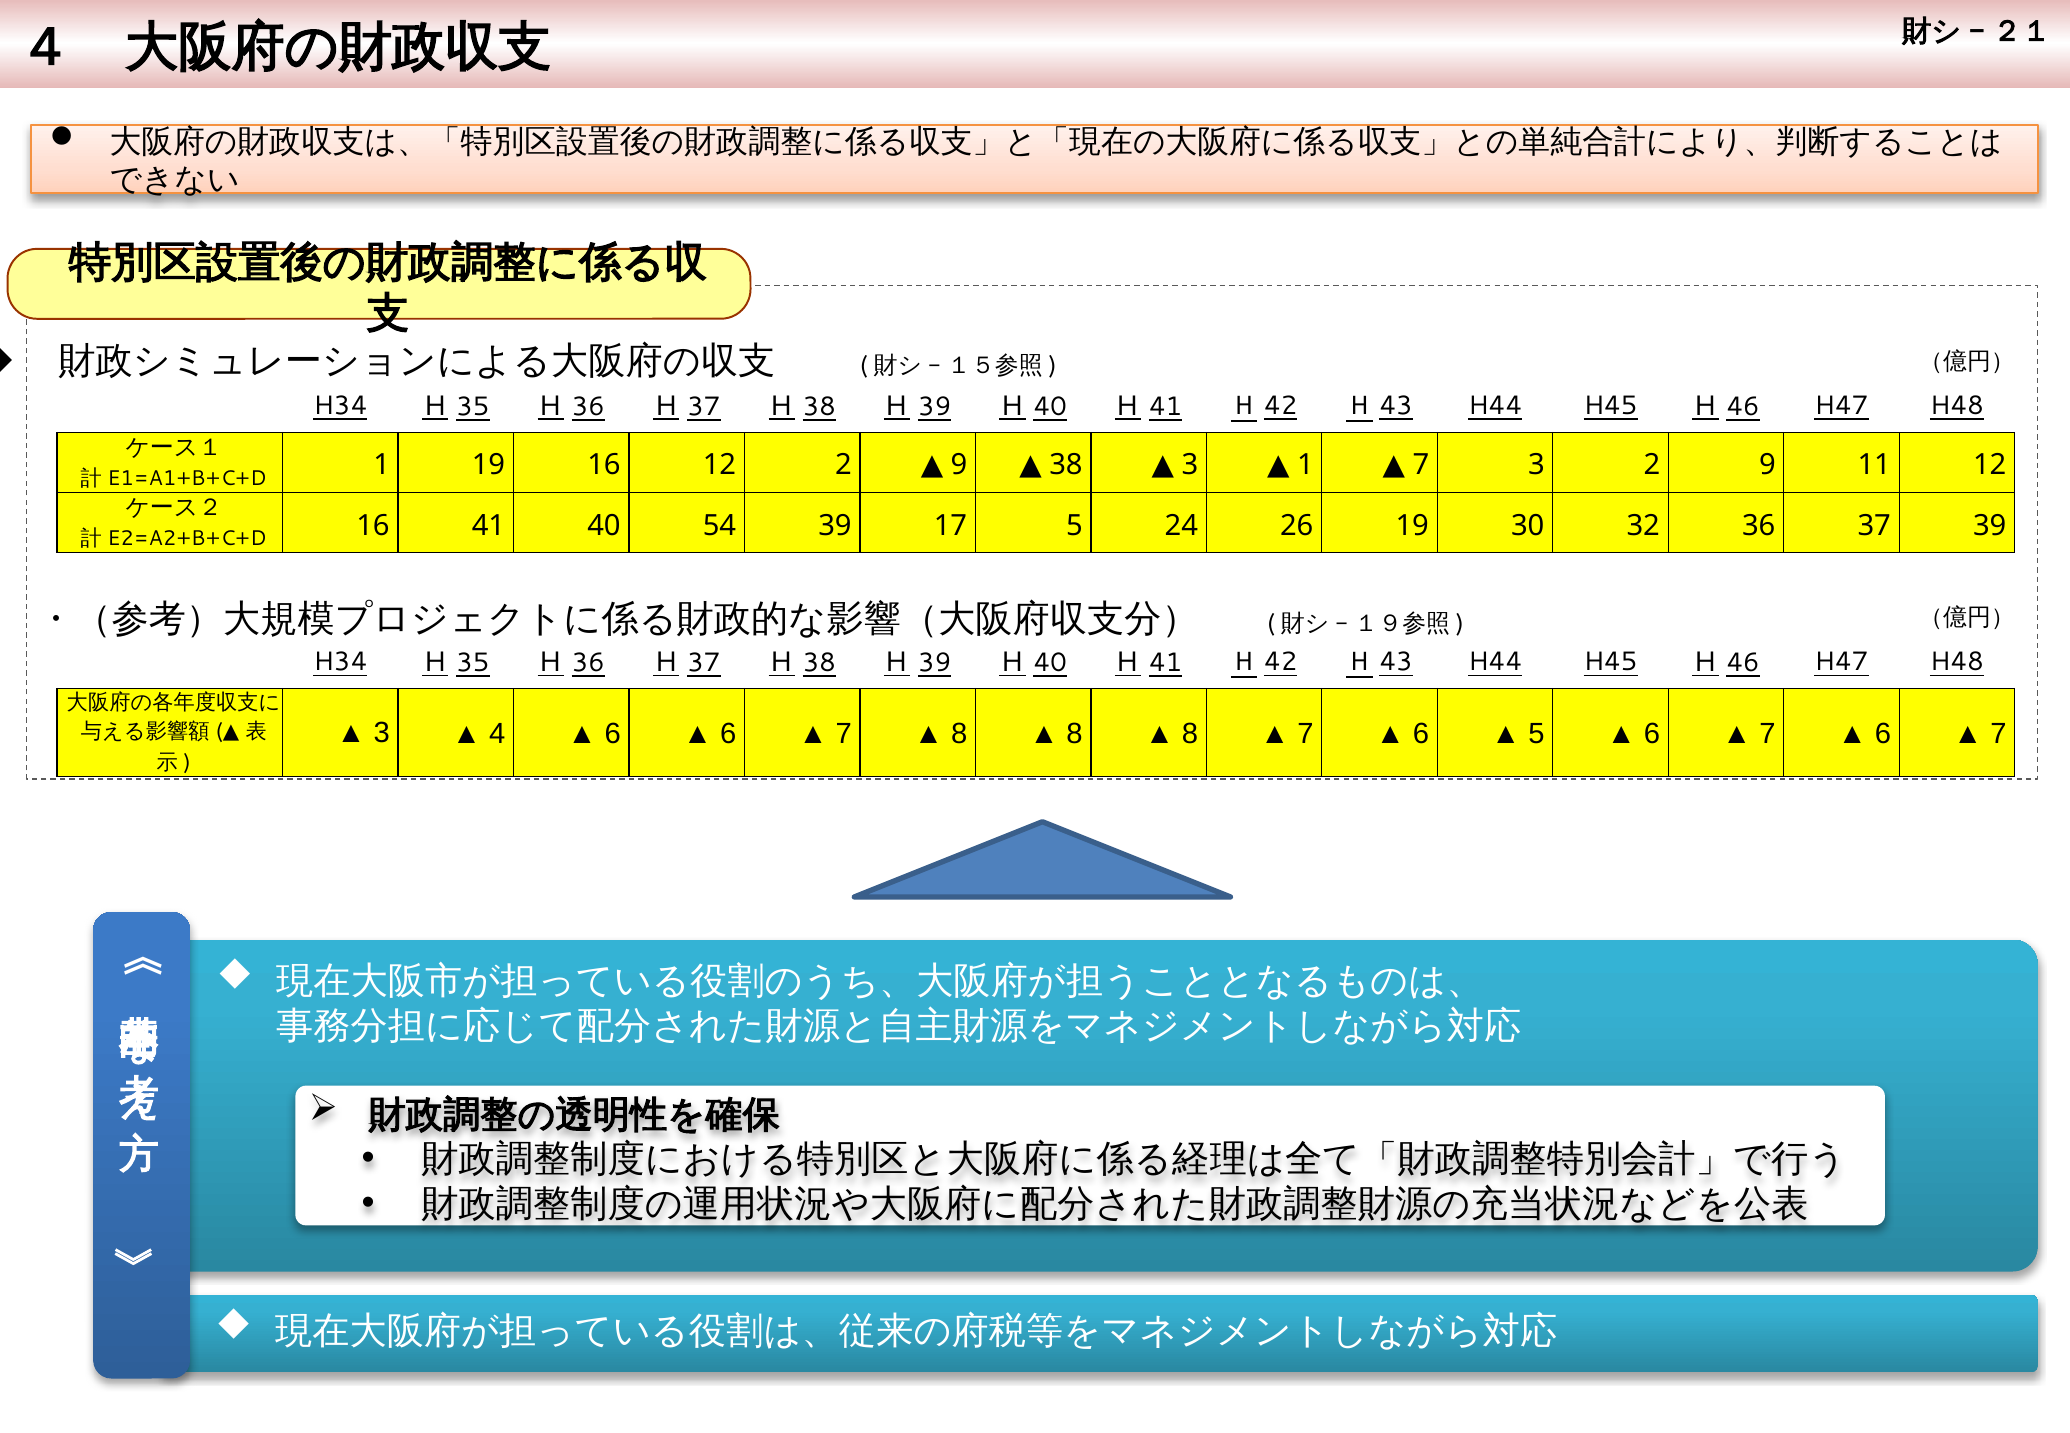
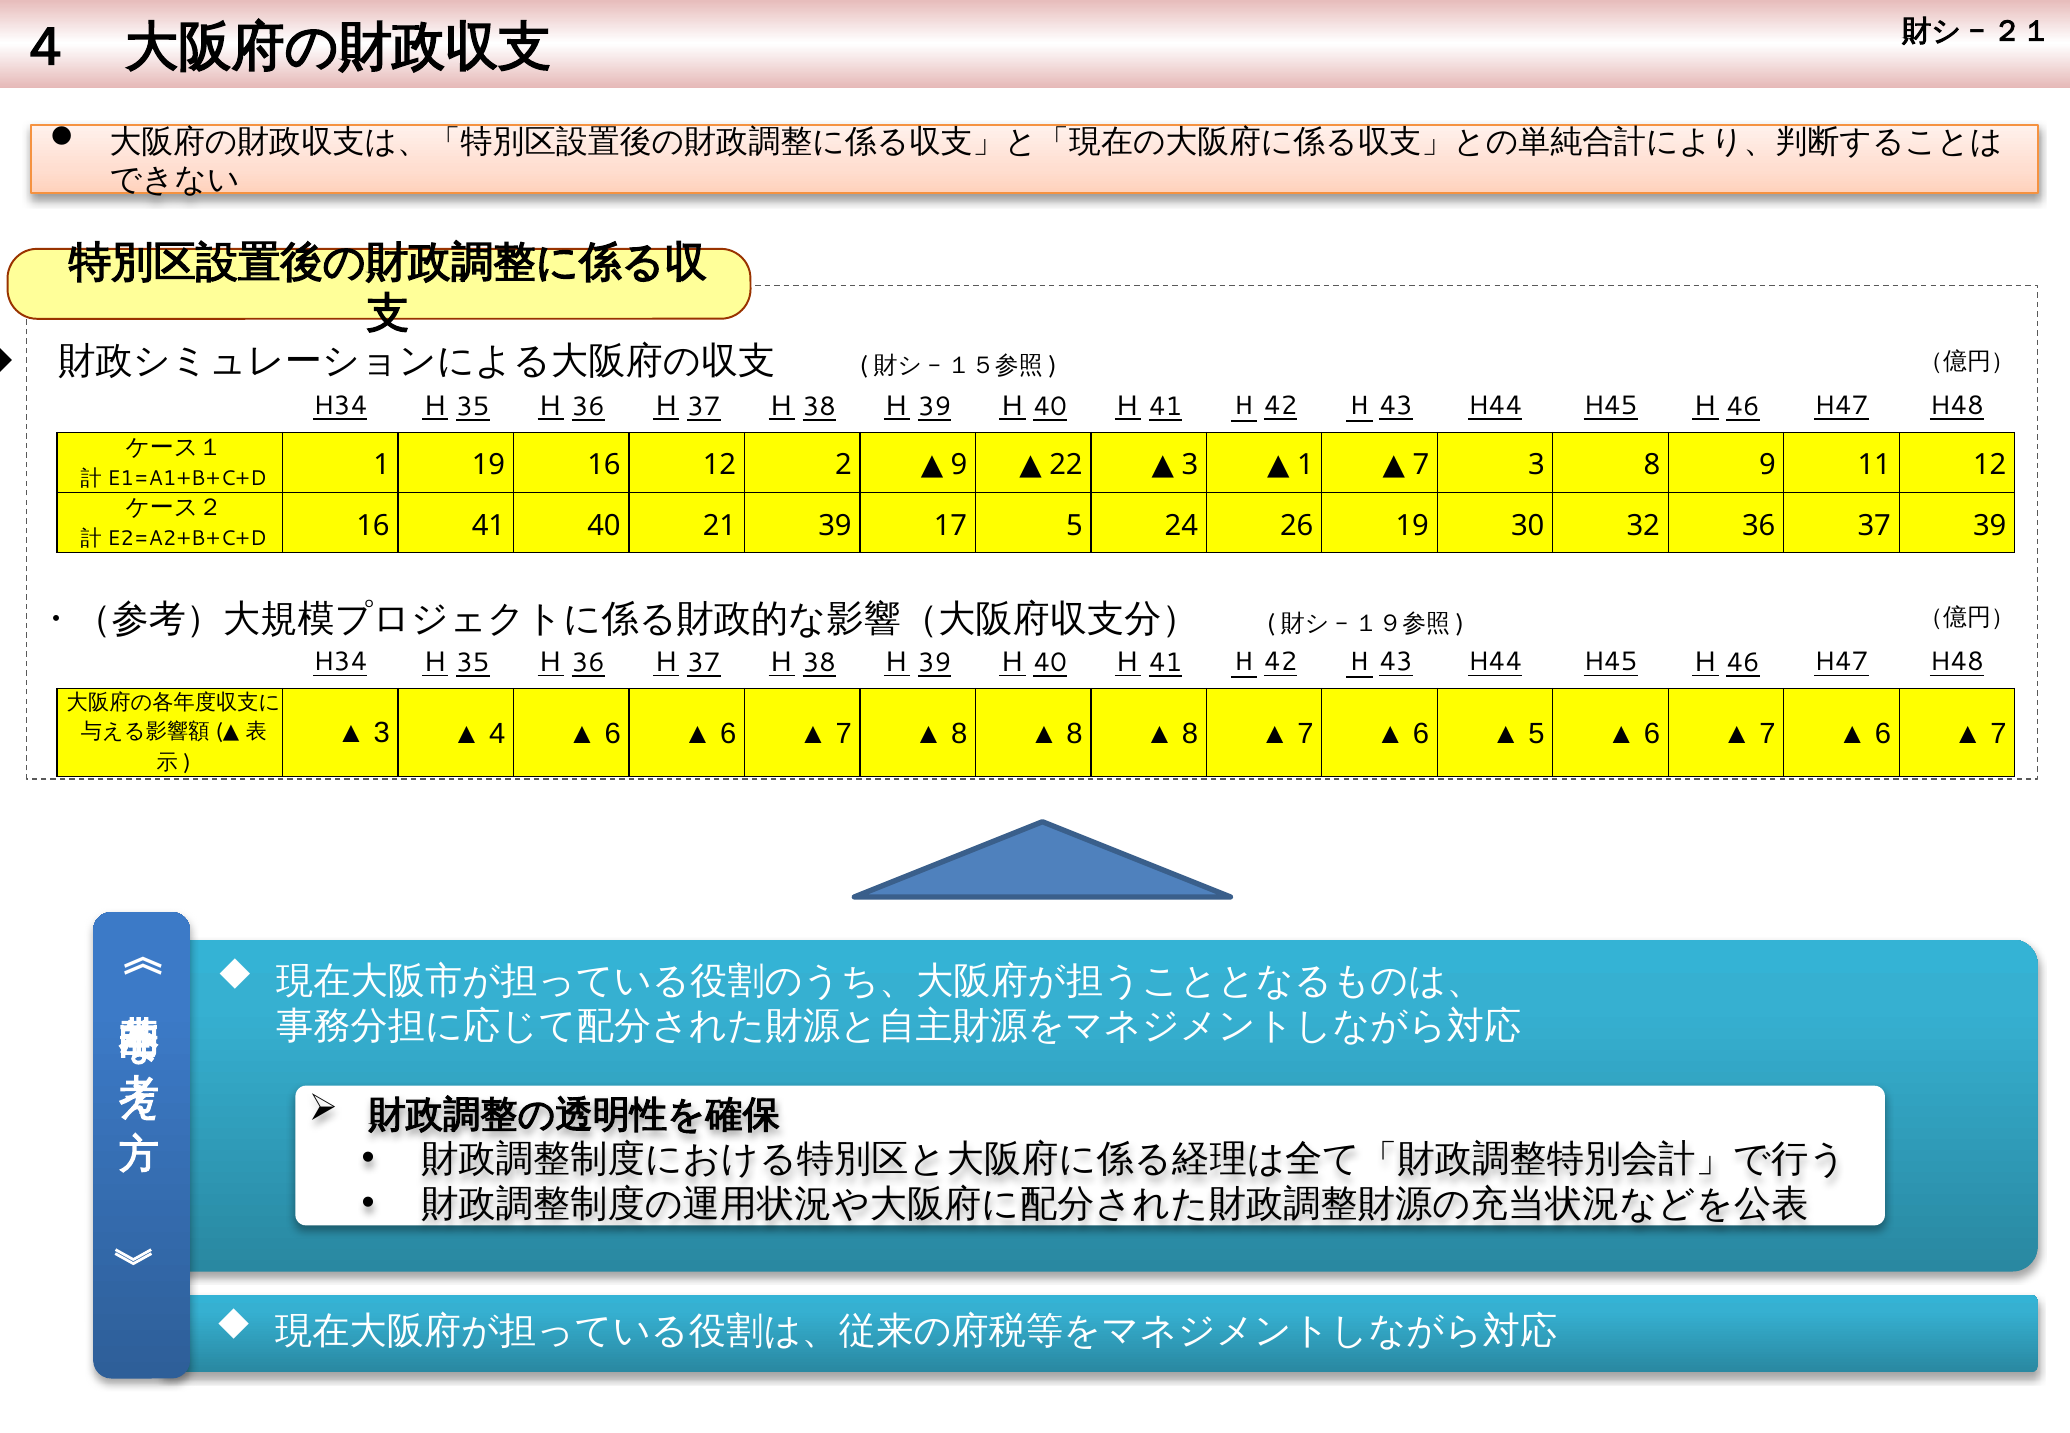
38: 38 -> 22 (1066, 465)
3 2: 2 -> 8 (1652, 465)
54: 54 -> 21 (719, 525)
